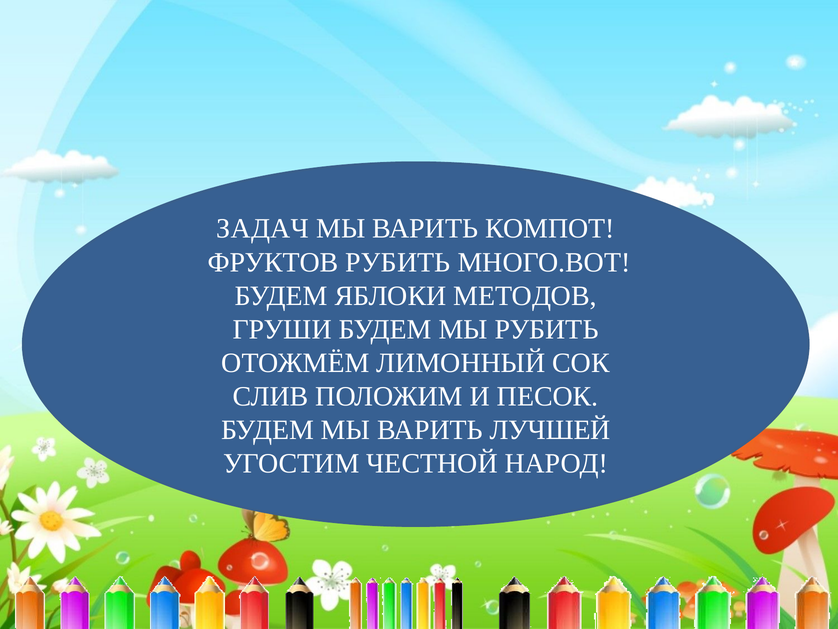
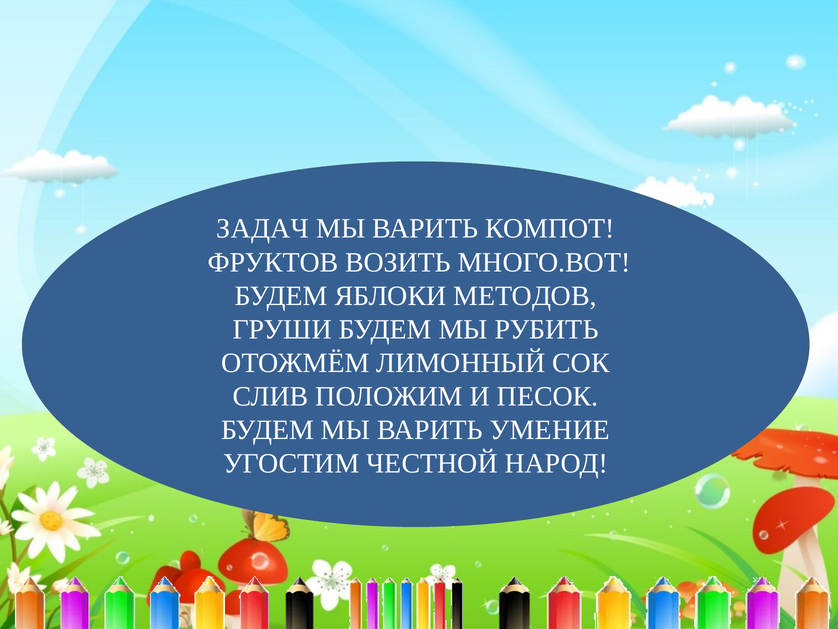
ФРУКТОВ РУБИТЬ: РУБИТЬ -> ВОЗИТЬ (398, 262)
ЛУЧШЕЙ: ЛУЧШЕЙ -> УМЕНИЕ (550, 430)
